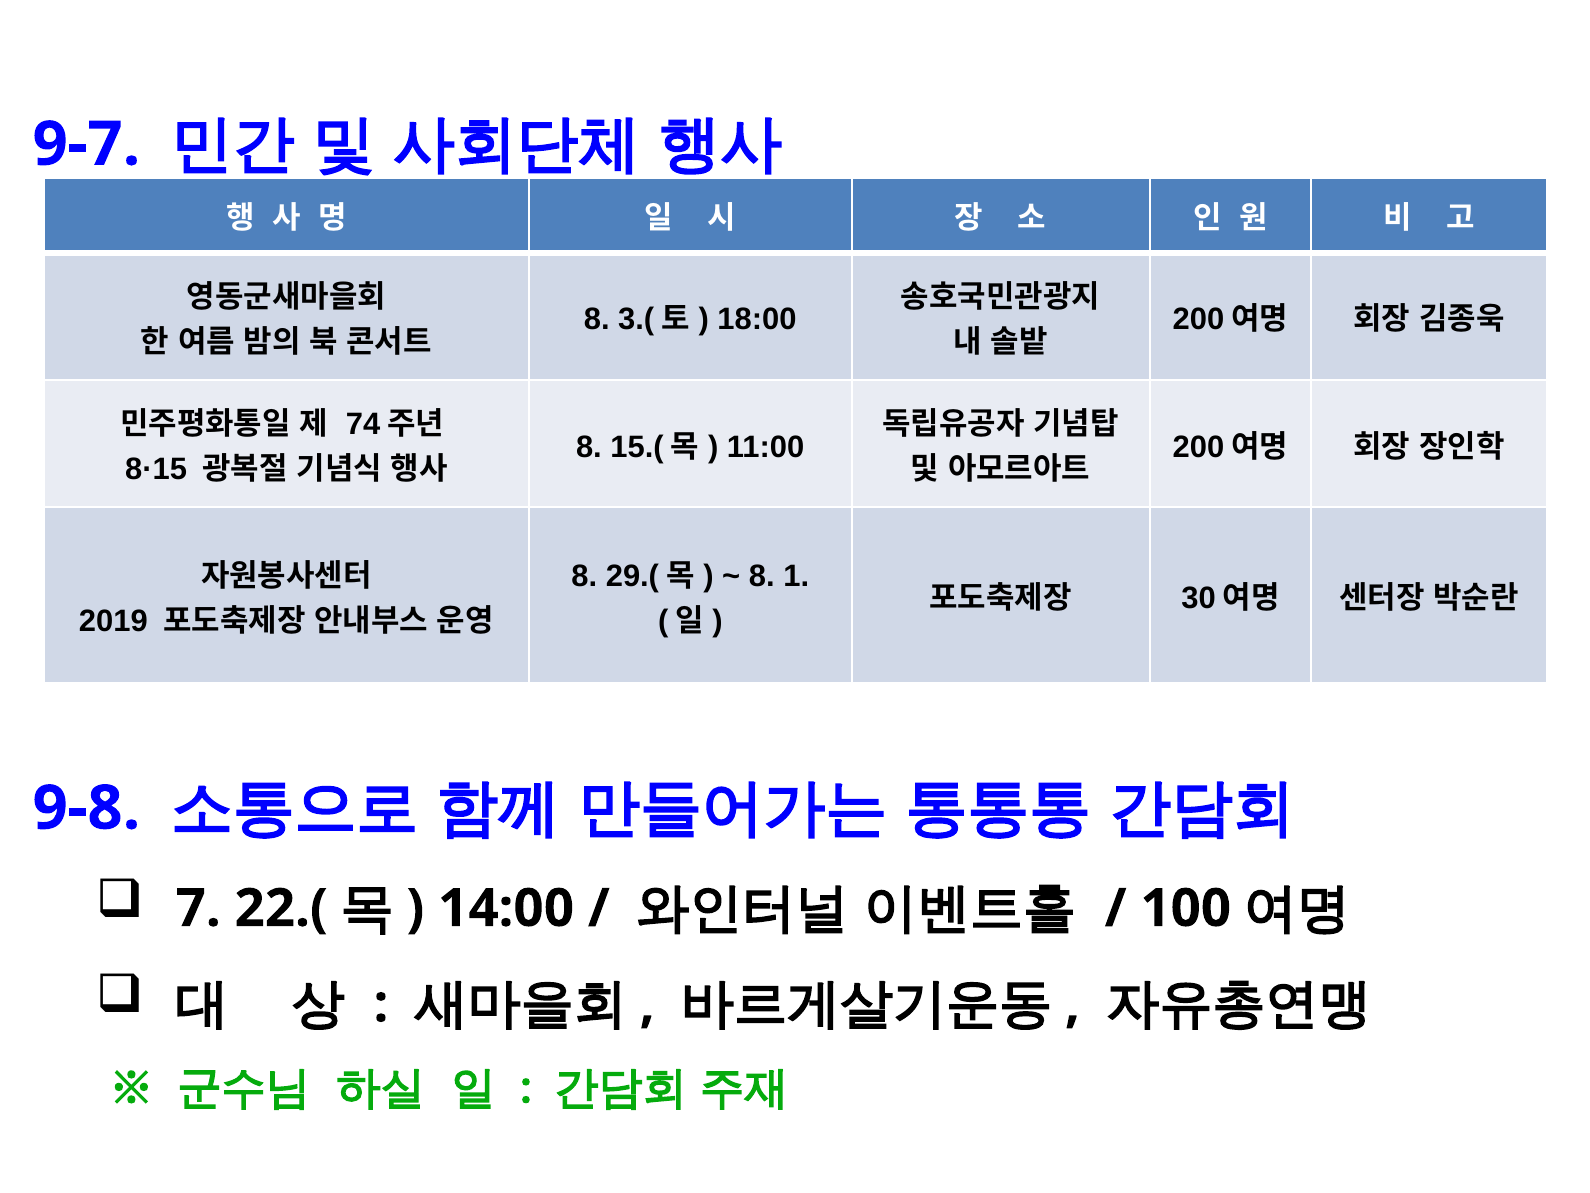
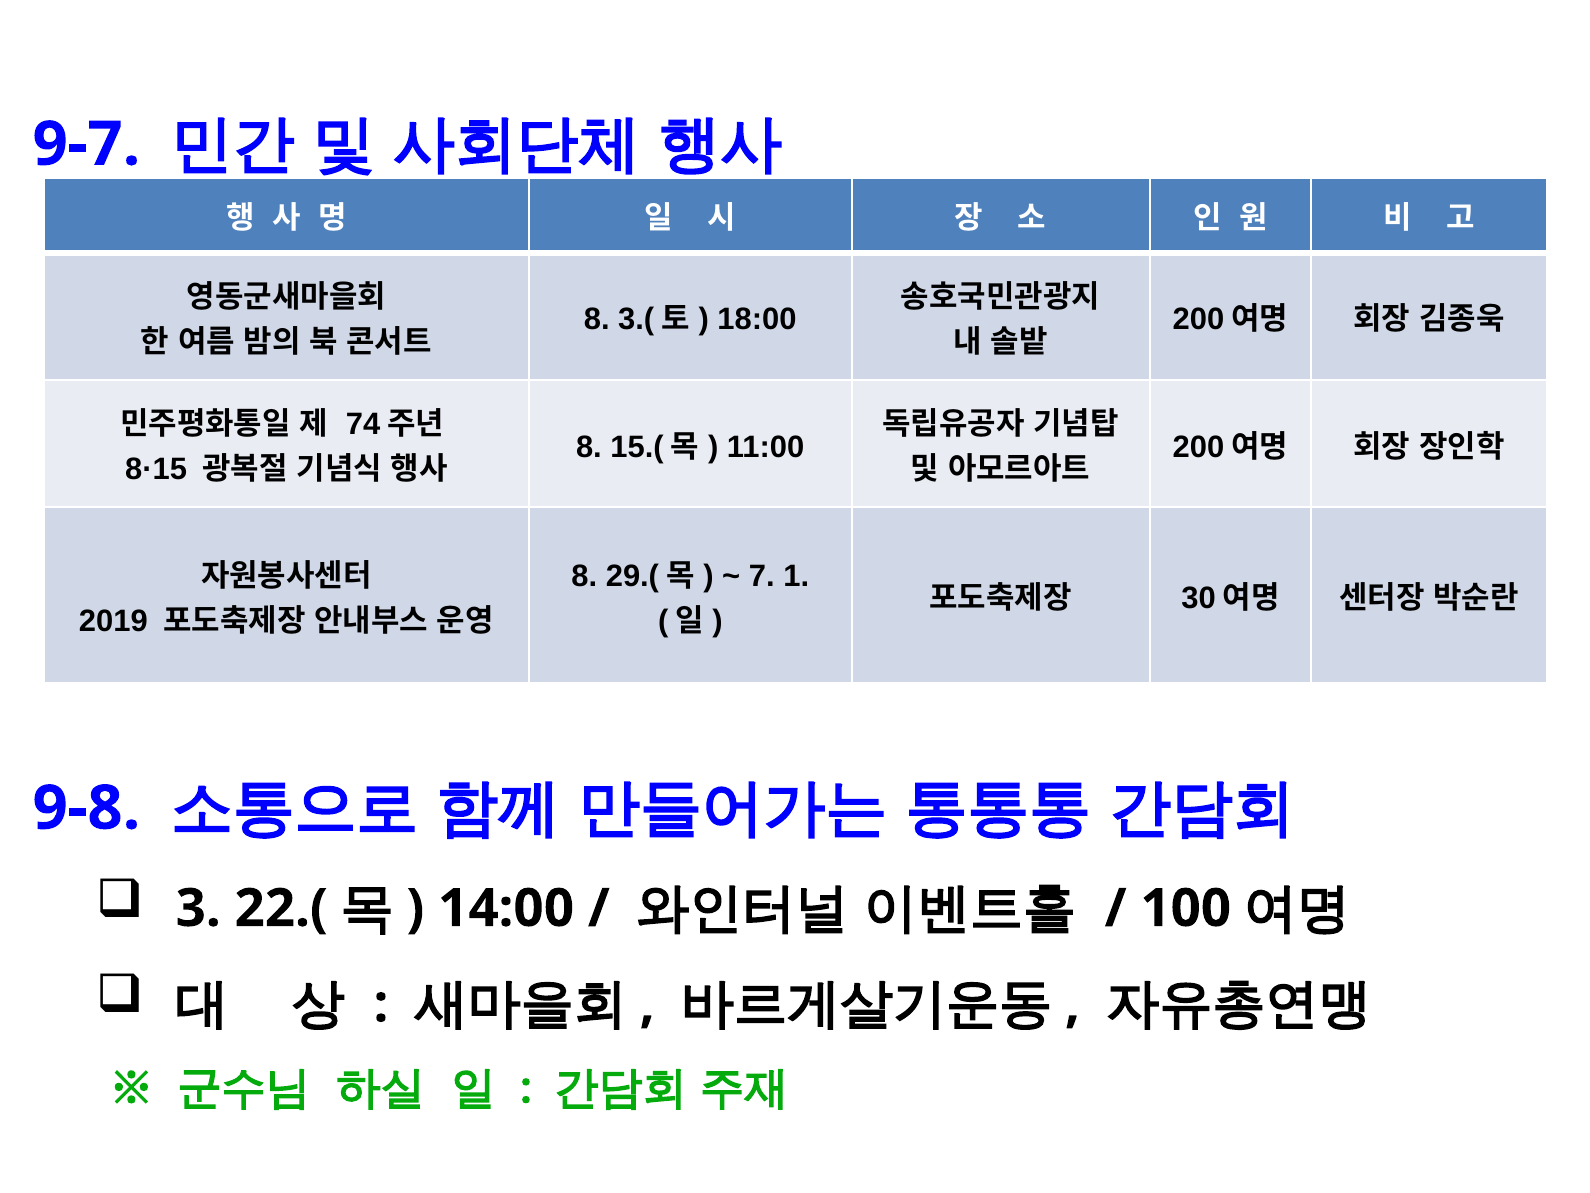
8: 8 -> 7 (762, 576)
7: 7 -> 3 (198, 908)
